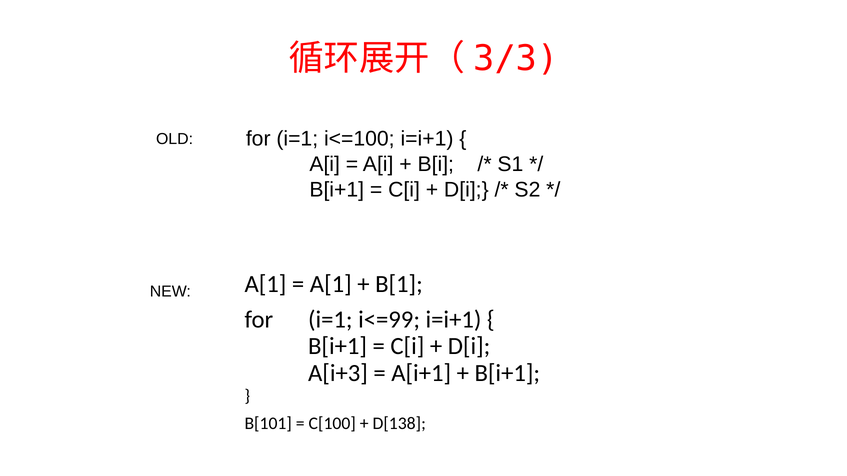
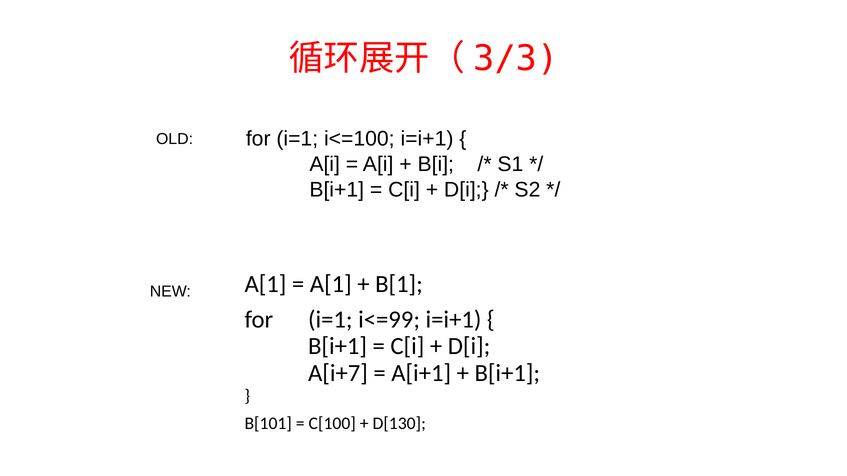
A[i+3: A[i+3 -> A[i+7 (338, 373)
D[138: D[138 -> D[130 (399, 424)
